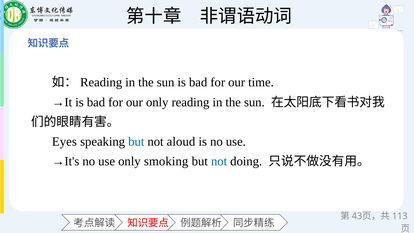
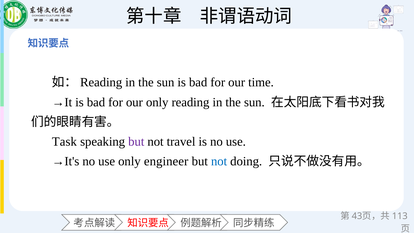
Eyes: Eyes -> Task (64, 142)
but colour: blue -> purple (136, 142)
aloud: aloud -> travel (181, 142)
smoking: smoking -> engineer (166, 161)
